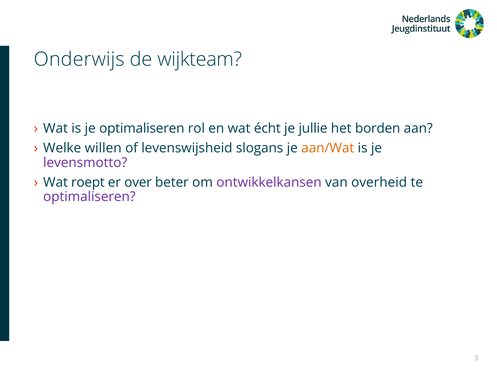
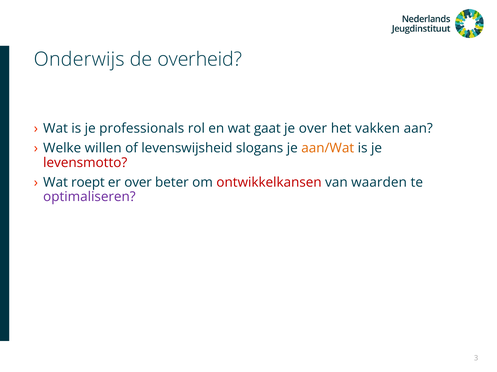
wijkteam: wijkteam -> overheid (200, 59)
je optimaliseren: optimaliseren -> professionals (142, 129)
écht: écht -> gaat (267, 129)
je jullie: jullie -> over (313, 129)
borden: borden -> vakken (378, 129)
levensmotto colour: purple -> red (85, 163)
ontwikkelkansen colour: purple -> red (269, 183)
overheid: overheid -> waarden (379, 183)
